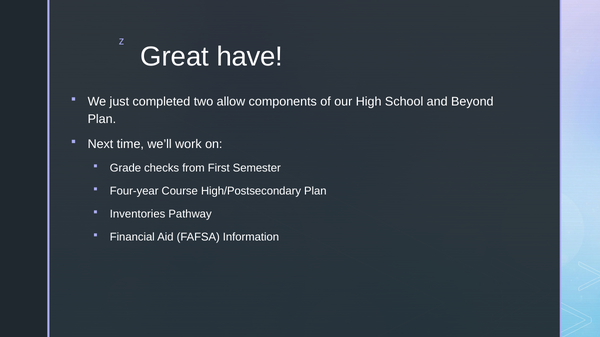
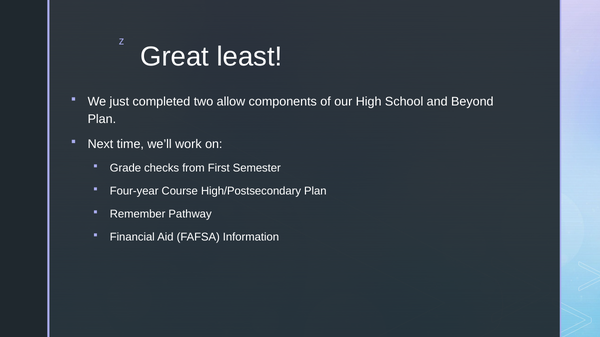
have: have -> least (249, 57)
Inventories: Inventories -> Remember (138, 214)
